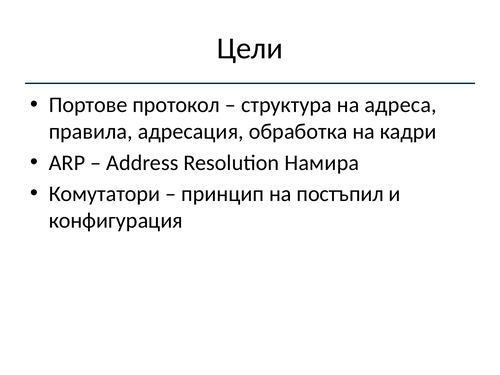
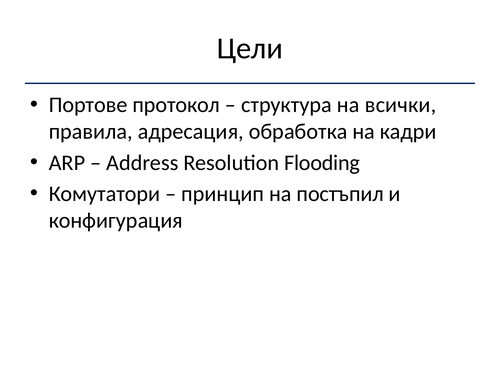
адреса: адреса -> всички (401, 105)
Намира: Намира -> Flooding (322, 163)
